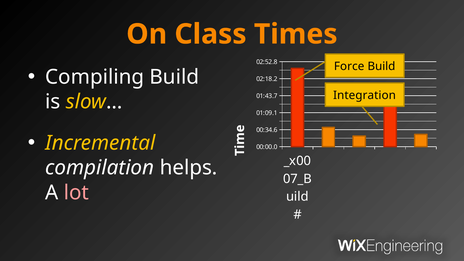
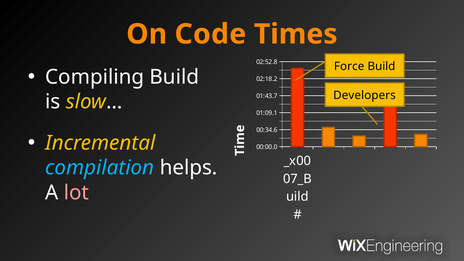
Class: Class -> Code (210, 34)
Integration: Integration -> Developers (365, 95)
compilation colour: white -> light blue (100, 168)
